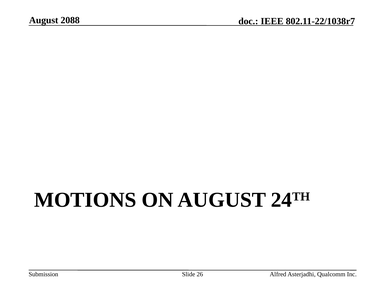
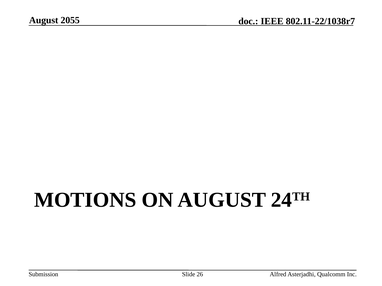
2088: 2088 -> 2055 (70, 20)
